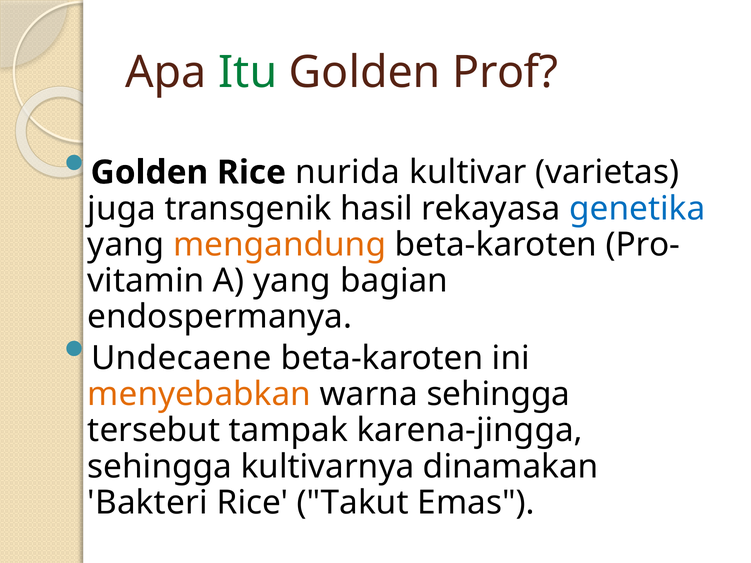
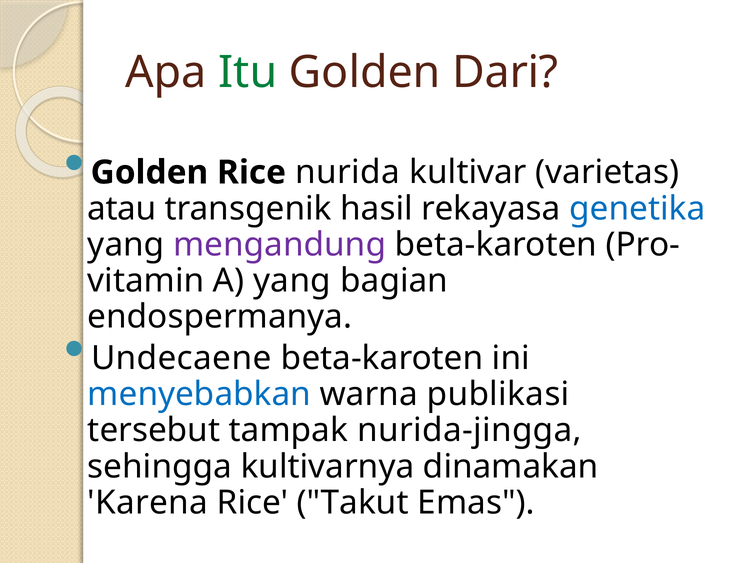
Prof: Prof -> Dari (505, 73)
juga: juga -> atau (122, 209)
mengandung colour: orange -> purple (280, 245)
menyebabkan colour: orange -> blue (199, 395)
warna sehingga: sehingga -> publikasi (498, 395)
karena-jingga: karena-jingga -> nurida-jingga (470, 431)
Bakteri: Bakteri -> Karena (148, 503)
